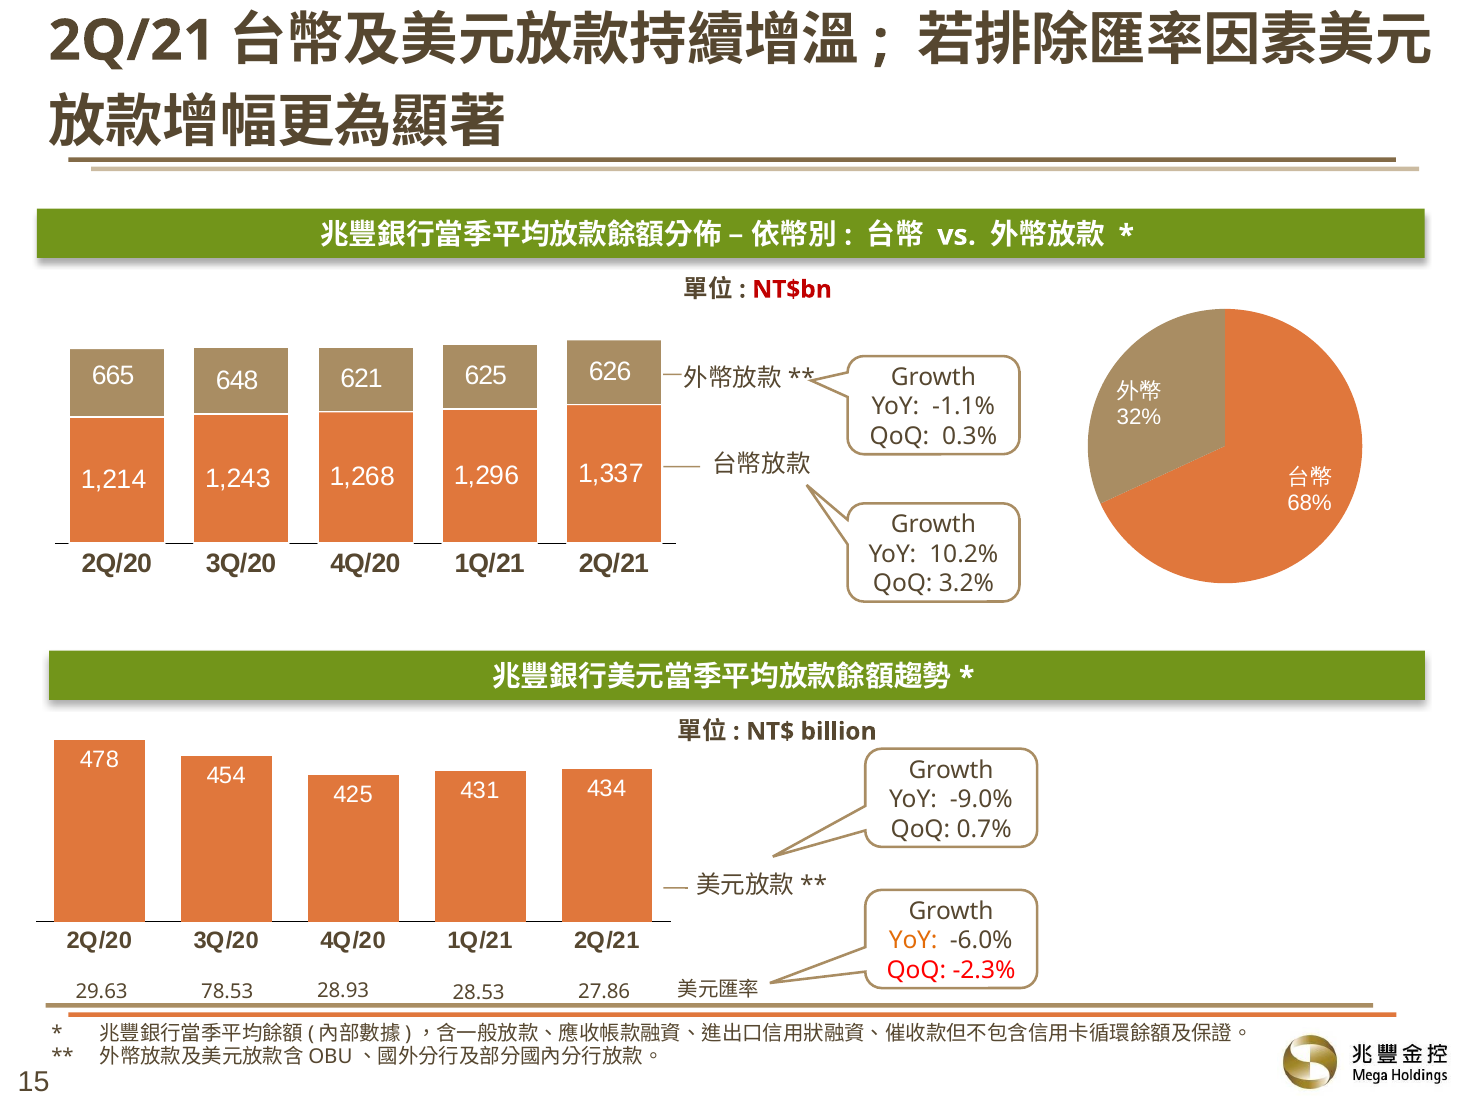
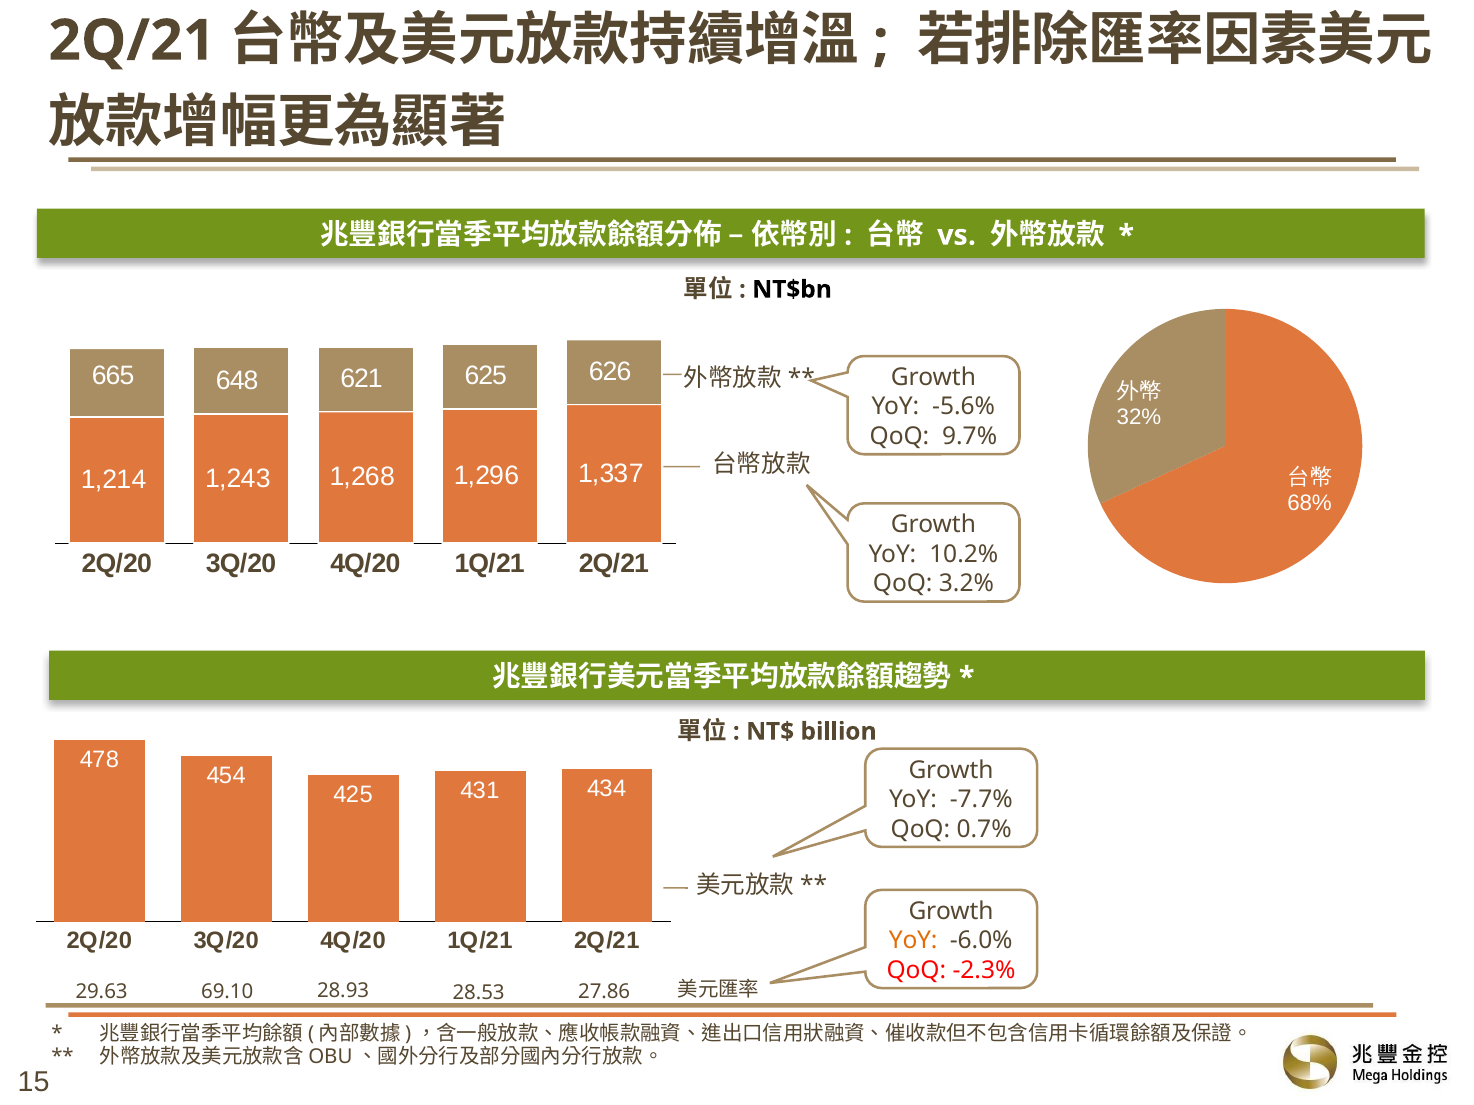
NT$bn colour: red -> black (792, 290)
-1.1%: -1.1% -> -5.6% (964, 407)
0.3%: 0.3% -> 9.7% (970, 436)
-9.0%: -9.0% -> -7.7% (981, 800)
78.53: 78.53 -> 69.10 (227, 992)
